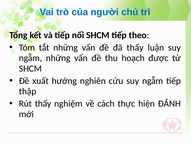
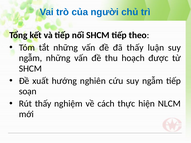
thập: thập -> soạn (28, 91)
ĐÁNH: ĐÁNH -> NLCM (169, 104)
